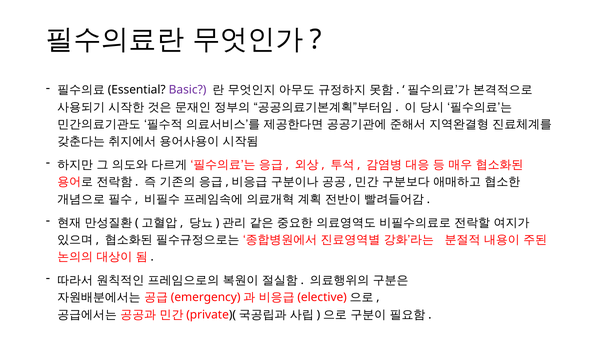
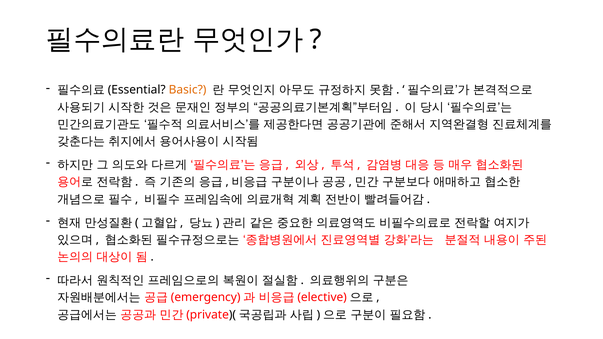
Basic colour: purple -> orange (188, 90)
